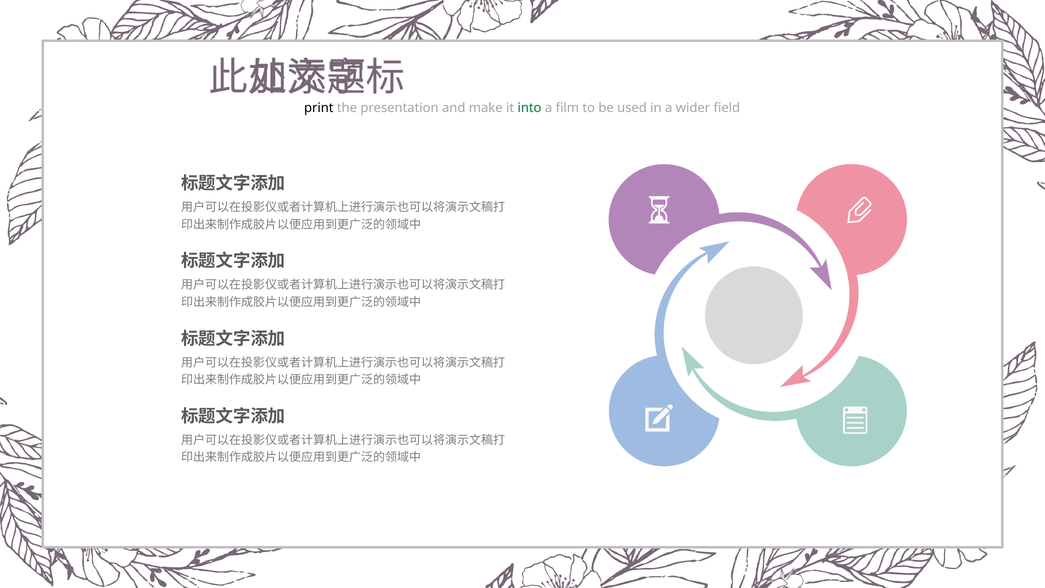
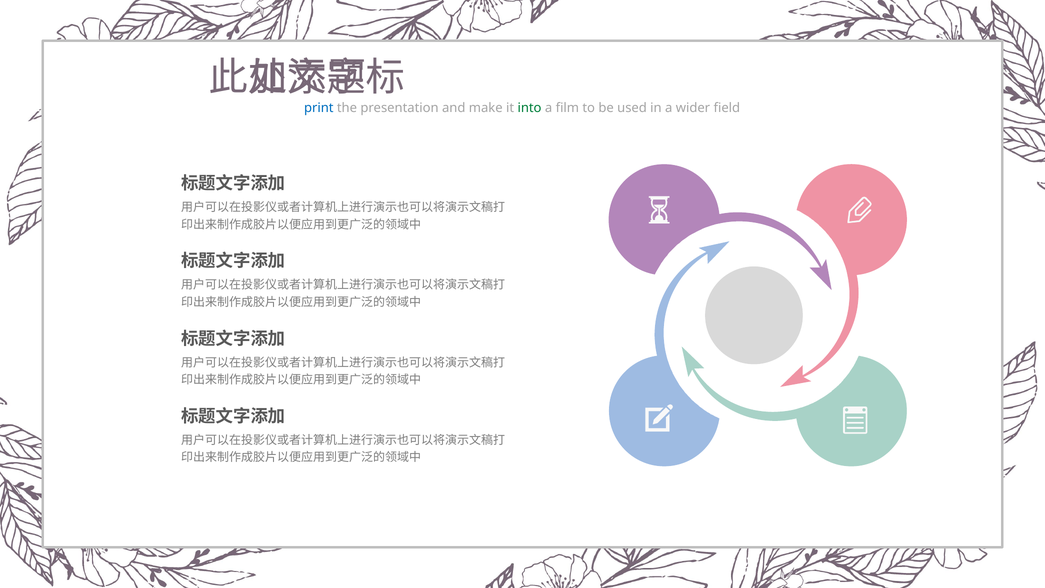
print colour: black -> blue (319, 108)
